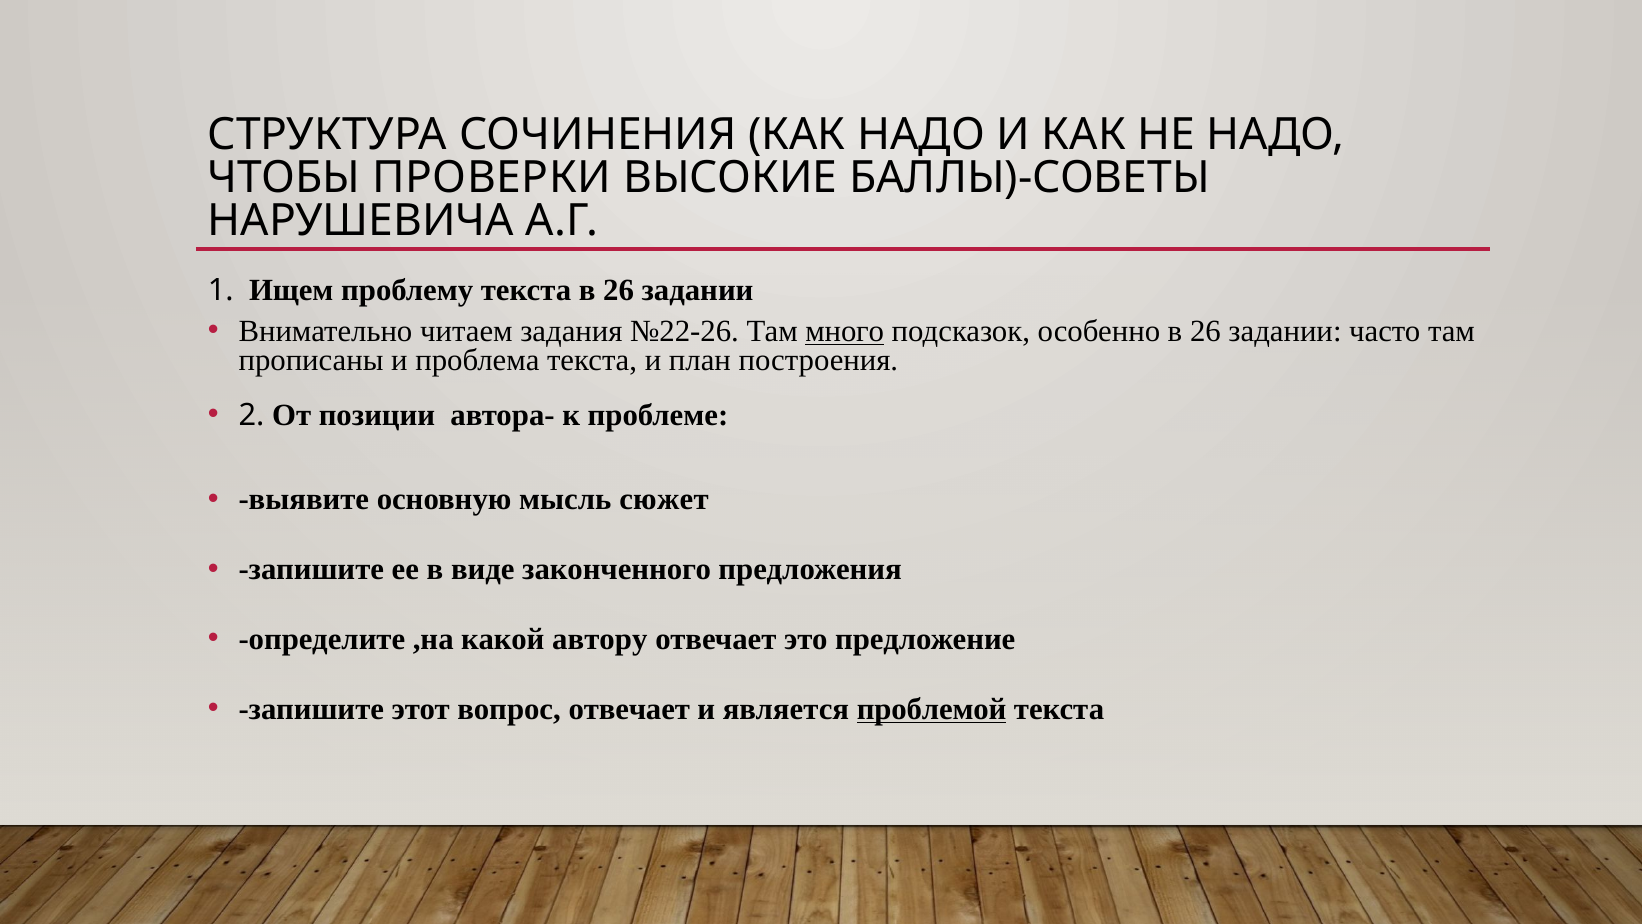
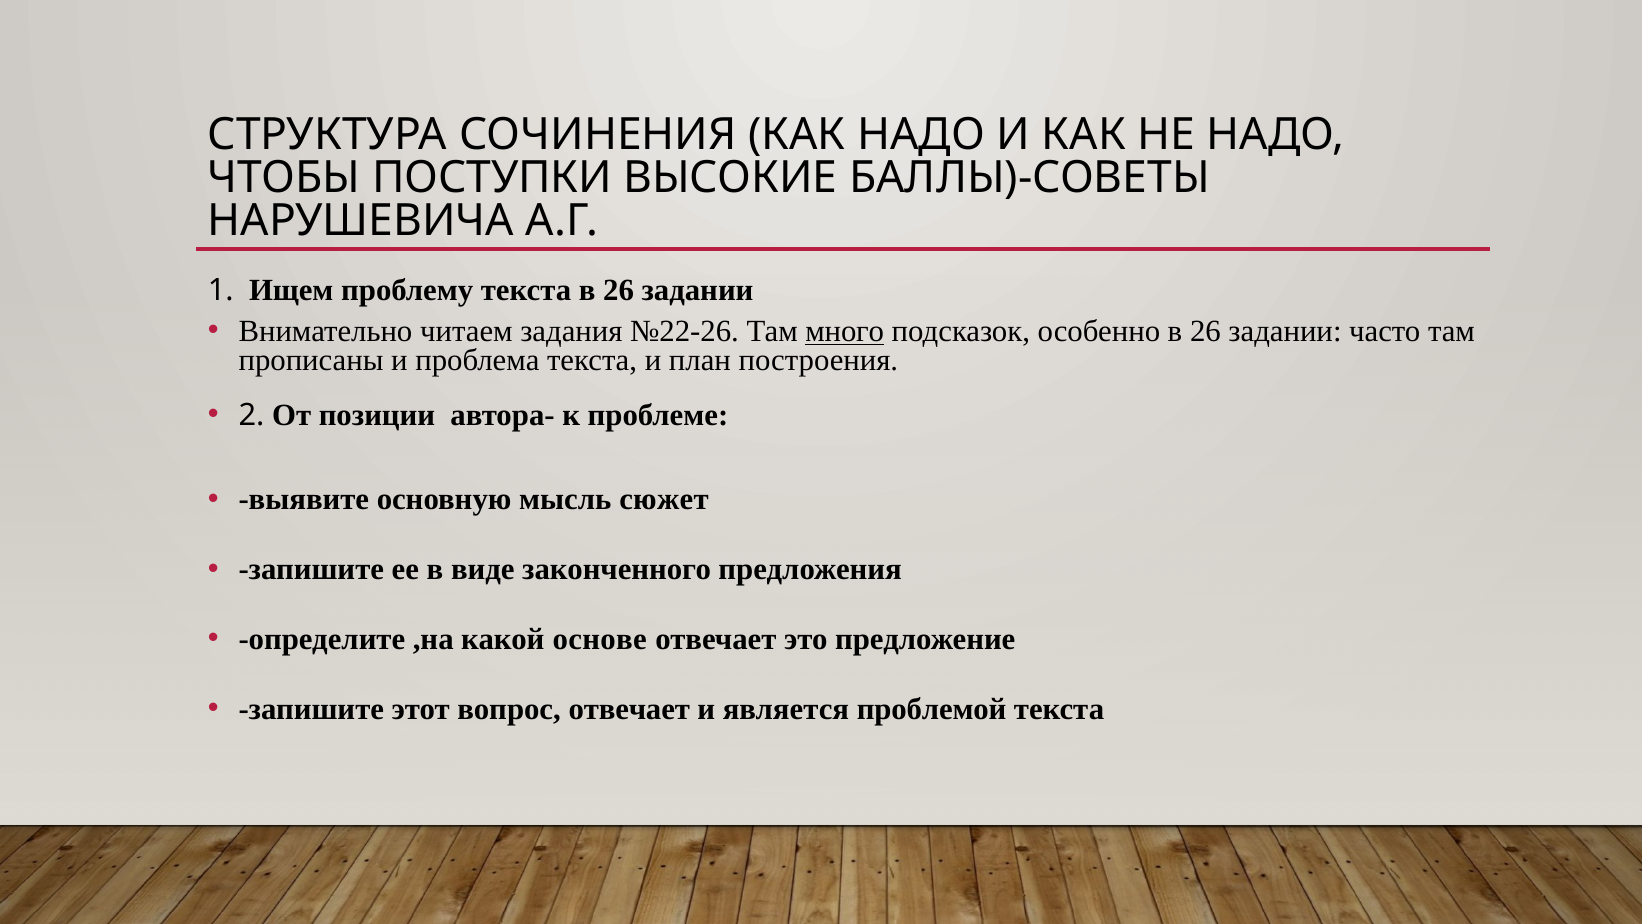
ПРОВЕРКИ: ПРОВЕРКИ -> ПОСТУПКИ (492, 178)
автору: автору -> основе (600, 639)
проблемой underline: present -> none (932, 709)
